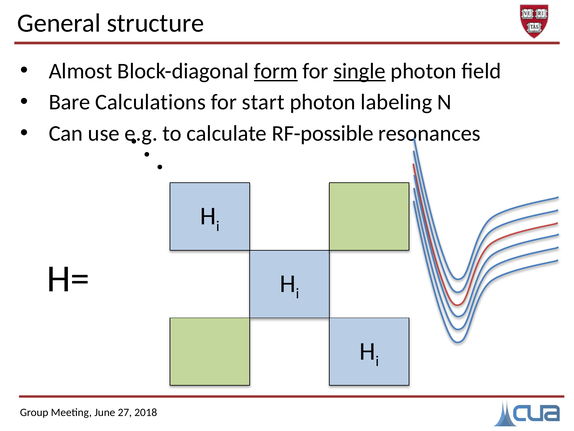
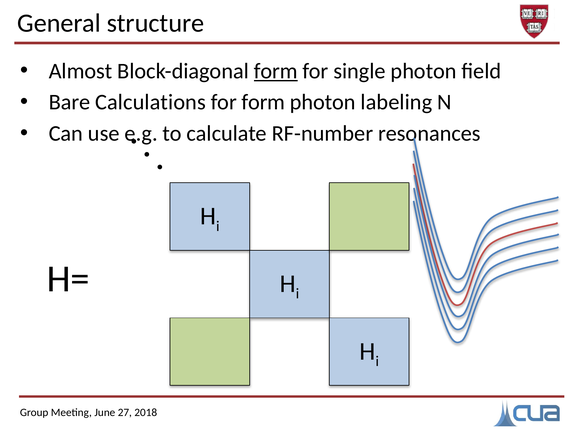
single underline: present -> none (360, 71)
for start: start -> form (263, 102)
RF-possible: RF-possible -> RF-number (322, 133)
